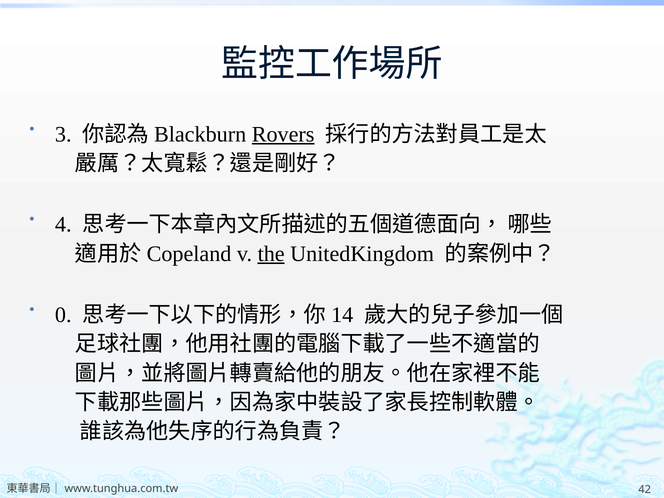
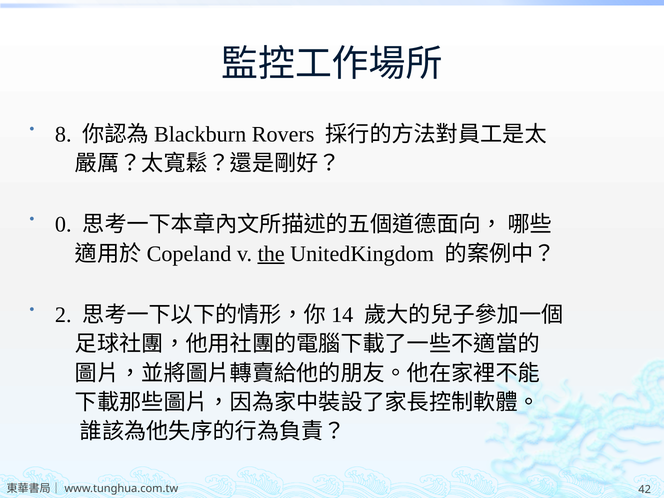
3: 3 -> 8 (63, 134)
Rovers underline: present -> none (283, 134)
4: 4 -> 0 (63, 225)
0: 0 -> 2 (63, 315)
